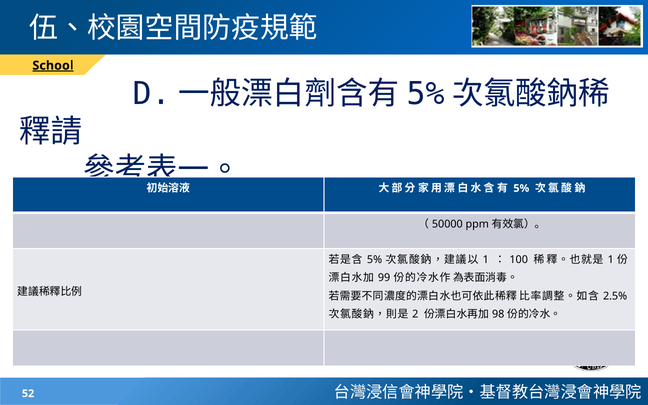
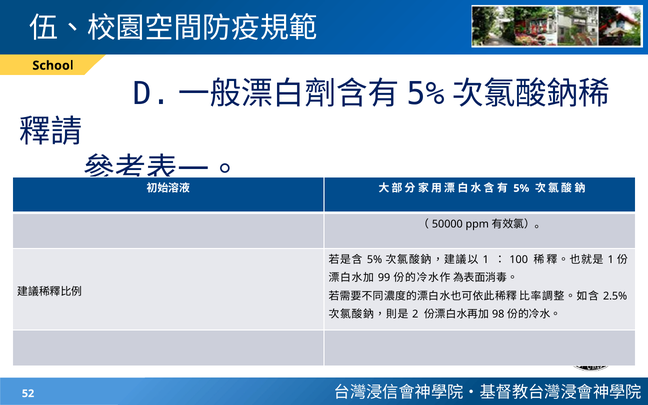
School underline: present -> none (53, 66)
